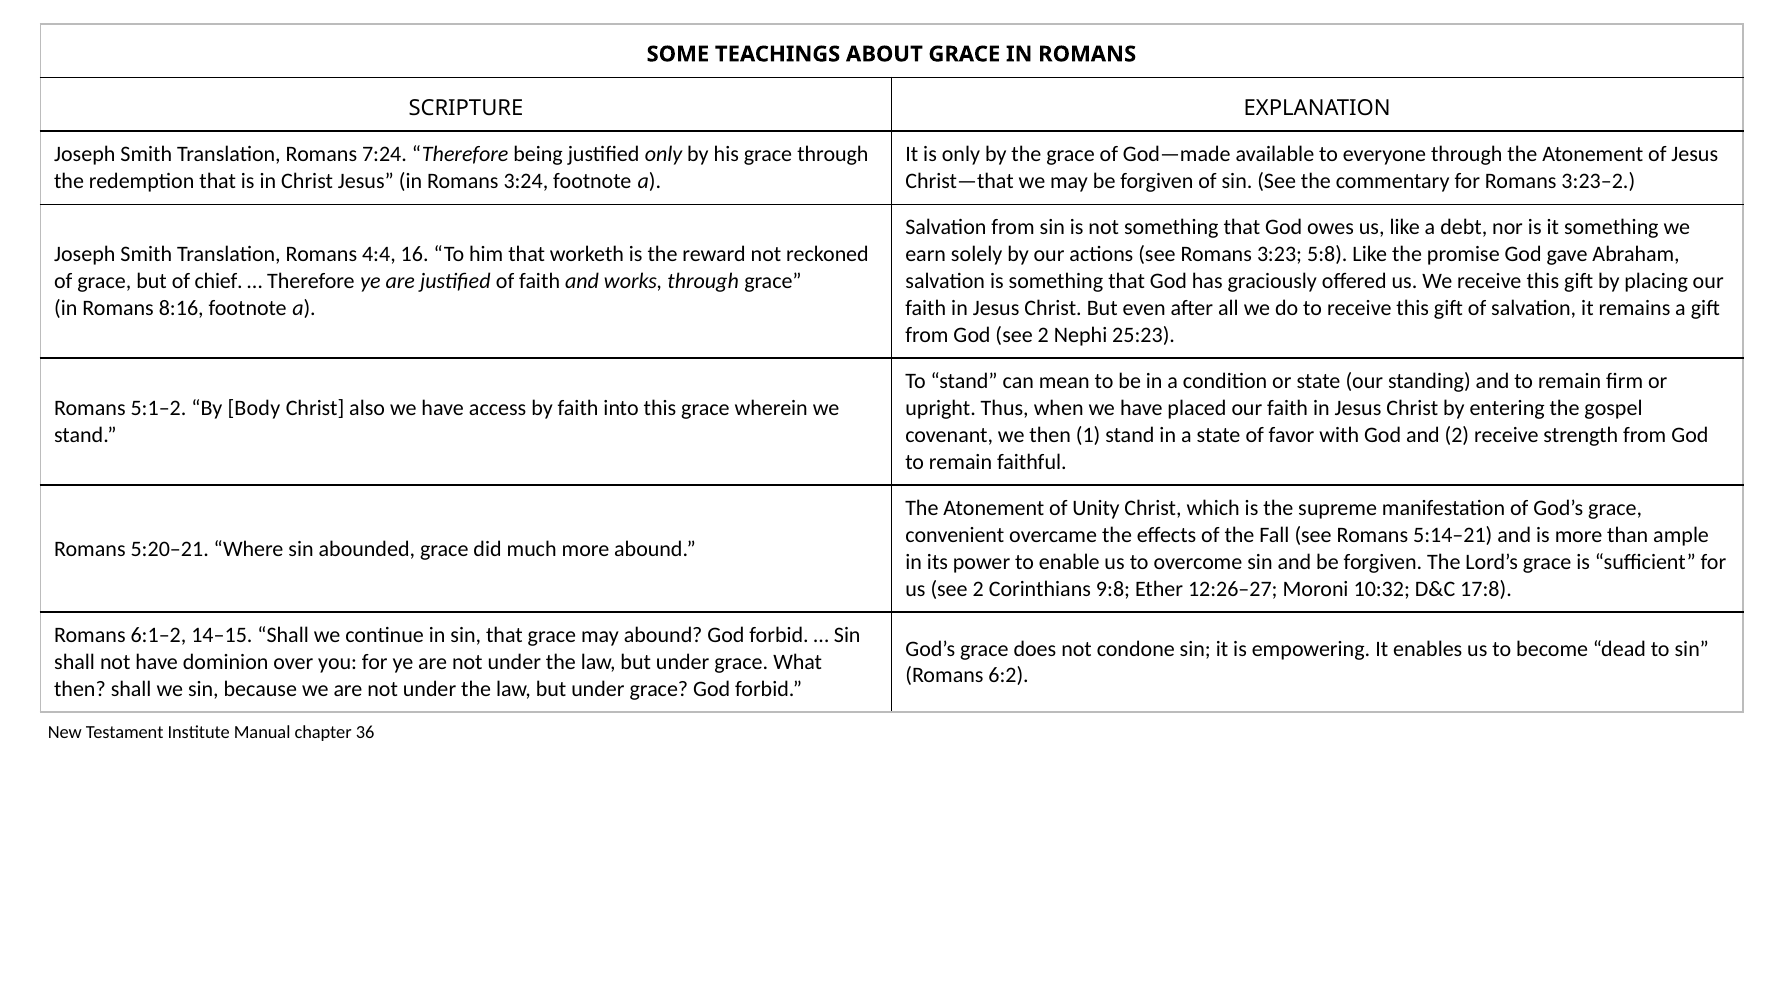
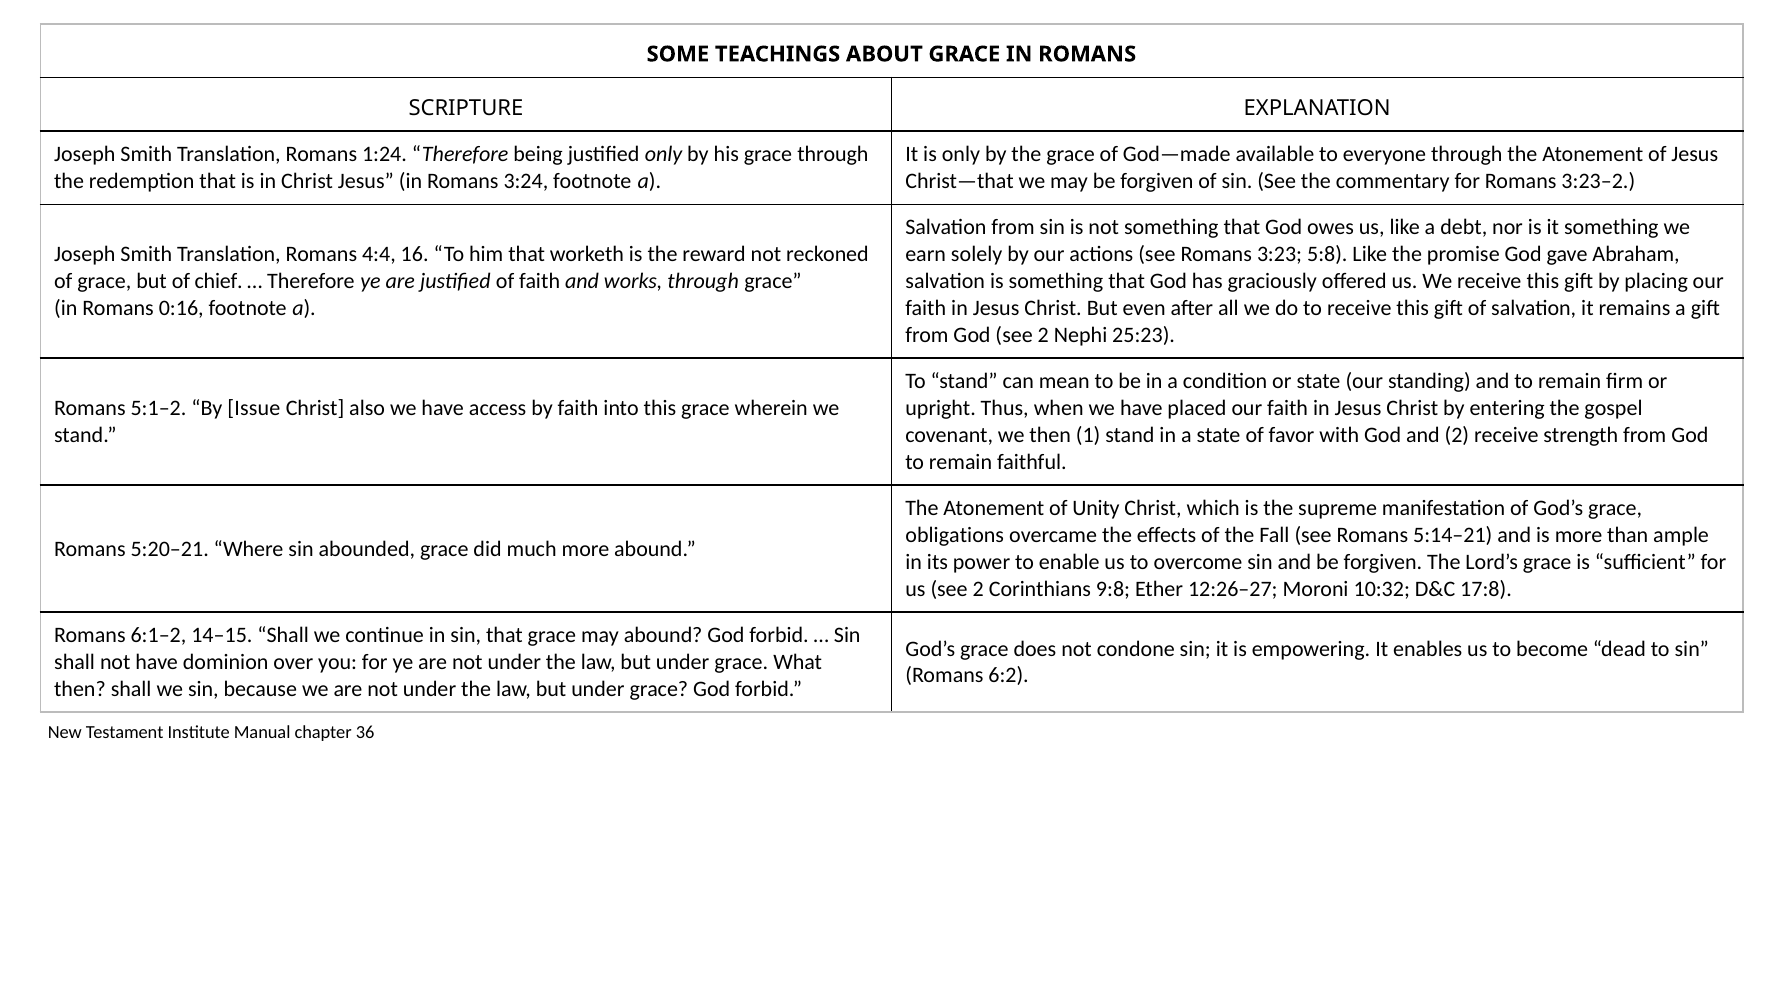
7:24: 7:24 -> 1:24 (384, 154)
8:16: 8:16 -> 0:16 (181, 308)
Body: Body -> Issue (254, 408)
convenient: convenient -> obligations (955, 535)
